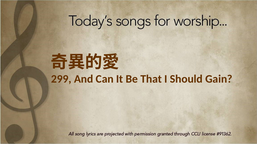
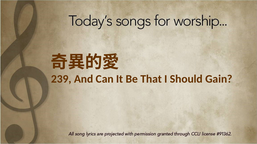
299: 299 -> 239 (61, 79)
